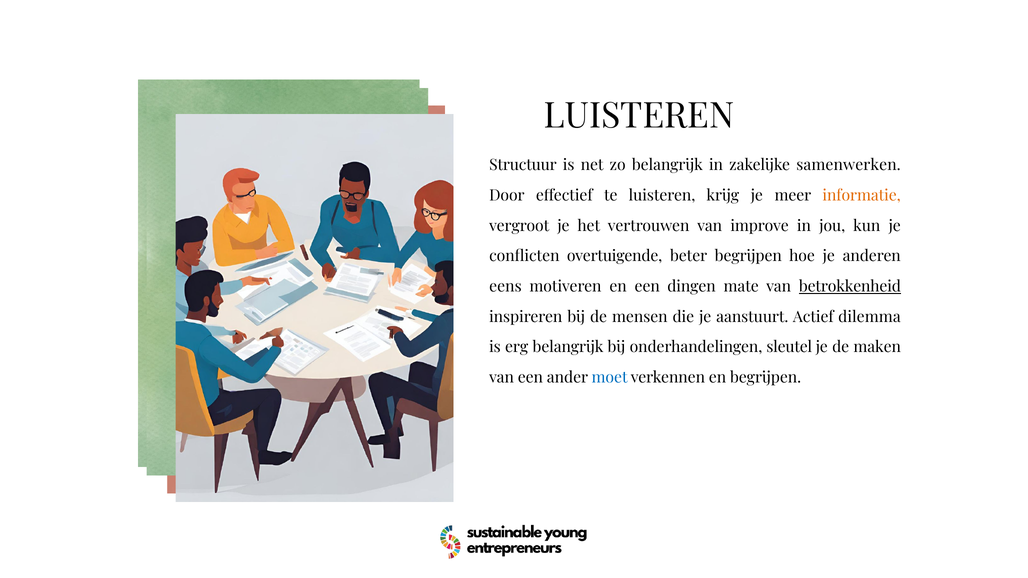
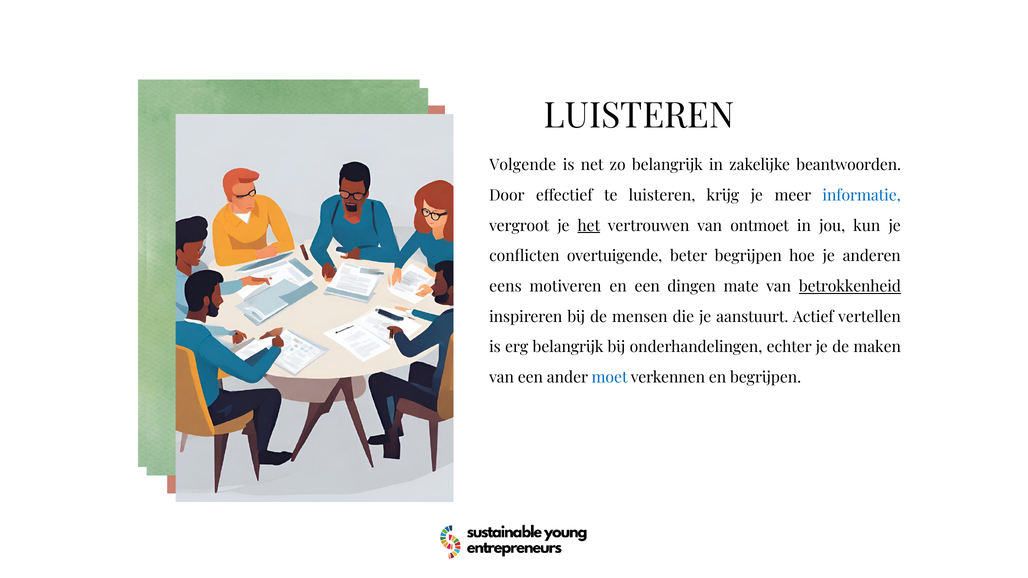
Structuur: Structuur -> Volgende (523, 165)
samenwerken: samenwerken -> beantwoorden (849, 165)
informatie colour: orange -> blue (862, 196)
het underline: none -> present (589, 226)
improve: improve -> ontmoet (760, 226)
dilemma: dilemma -> vertellen (870, 317)
sleutel: sleutel -> echter (789, 347)
